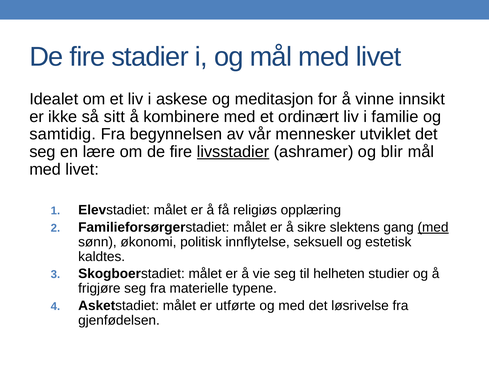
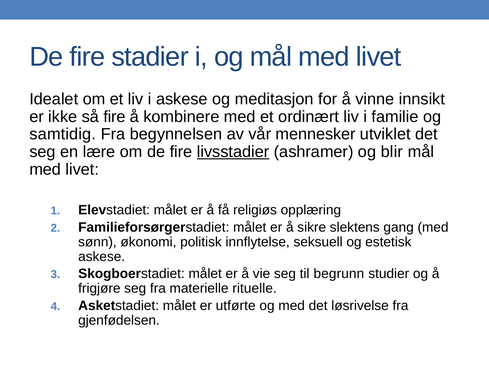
så sitt: sitt -> fire (115, 117)
med underline: present -> none (433, 227)
kaldtes: kaldtes -> askese (102, 256)
helheten: helheten -> begrunn (339, 274)
typene: typene -> rituelle (255, 288)
